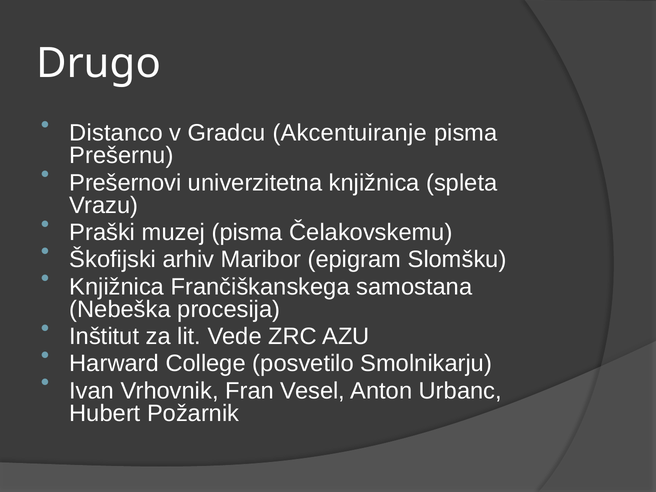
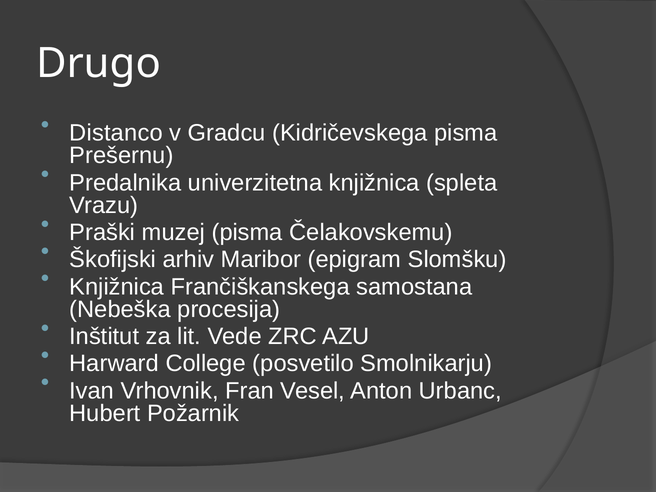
Akcentuiranje: Akcentuiranje -> Kidričevskega (350, 133)
Prešernovi: Prešernovi -> Predalnika (125, 183)
